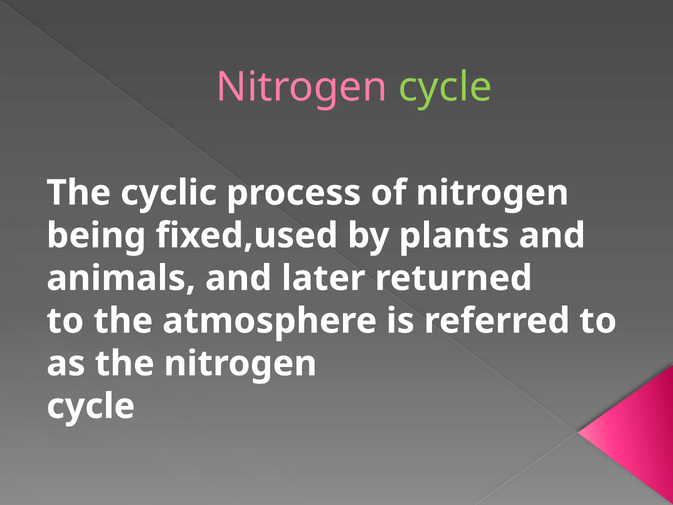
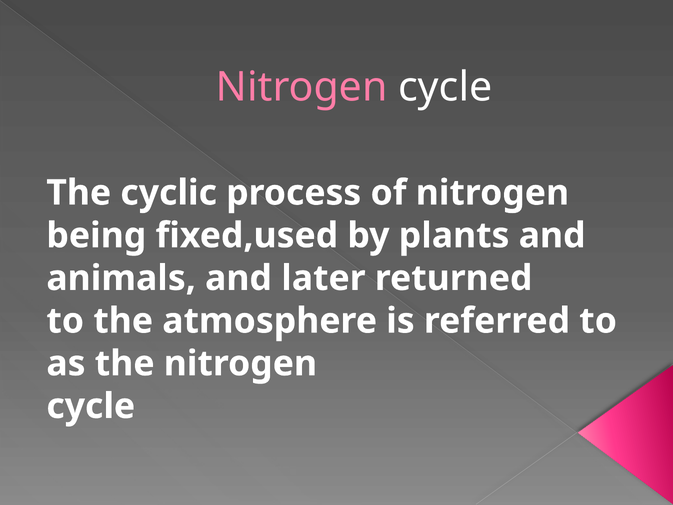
cycle colour: light green -> white (445, 87)
